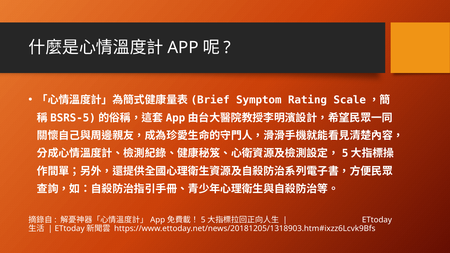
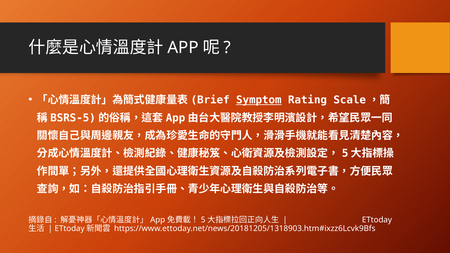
Symptom underline: none -> present (259, 100)
